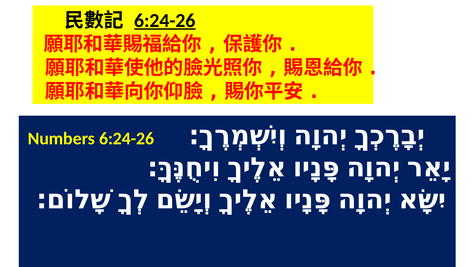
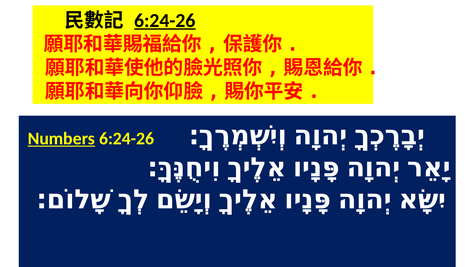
Numbers underline: none -> present (61, 138)
